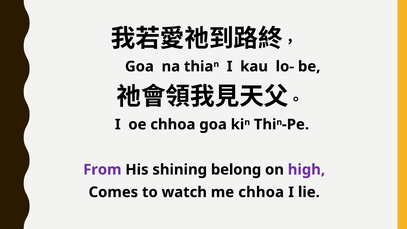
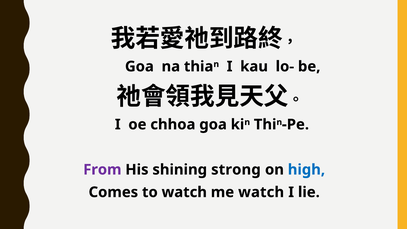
belong: belong -> strong (236, 170)
high colour: purple -> blue (306, 170)
me chhoa: chhoa -> watch (261, 192)
